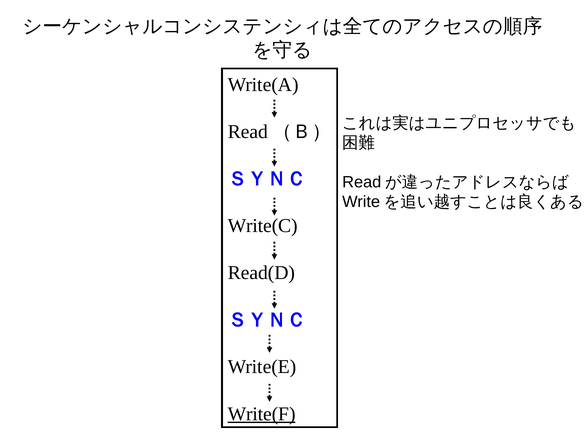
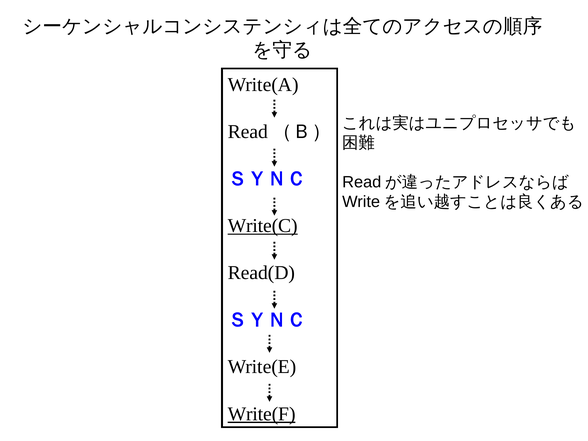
Write(C underline: none -> present (263, 226)
